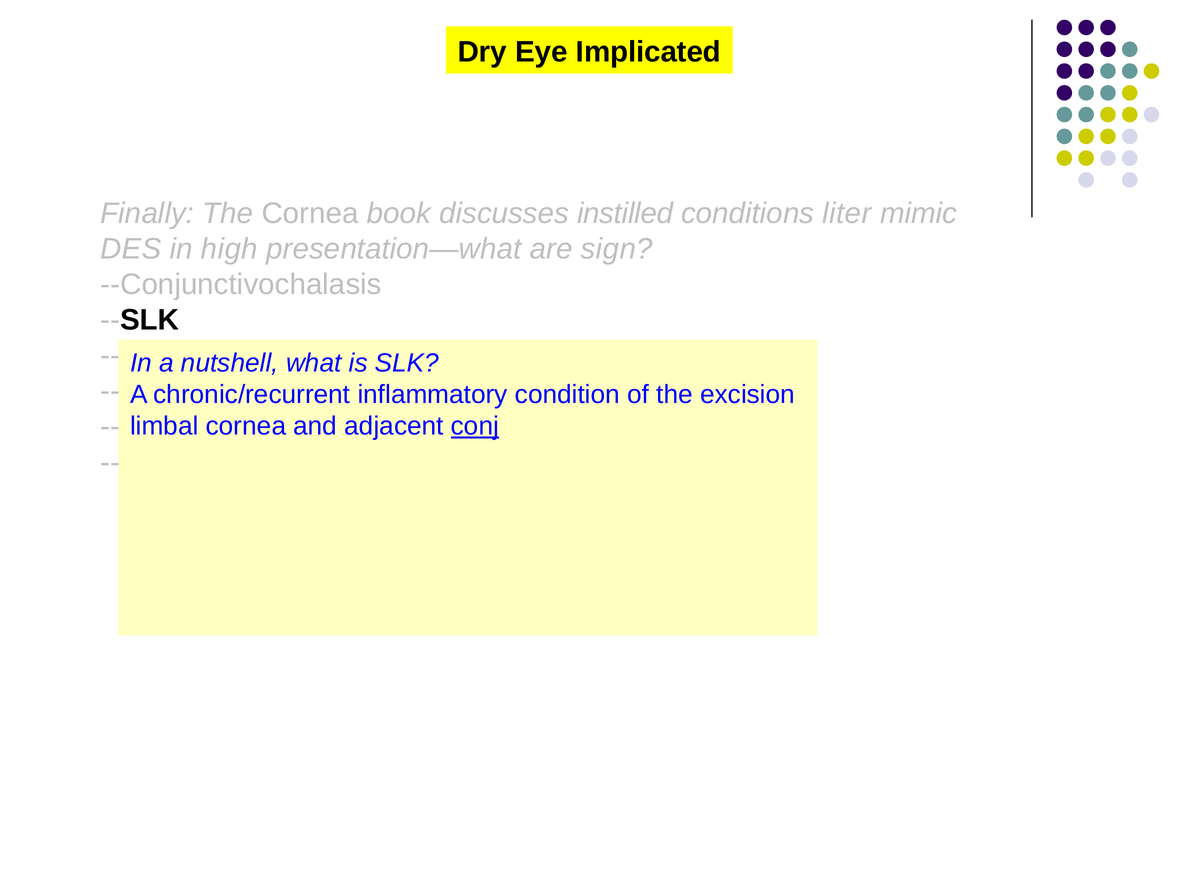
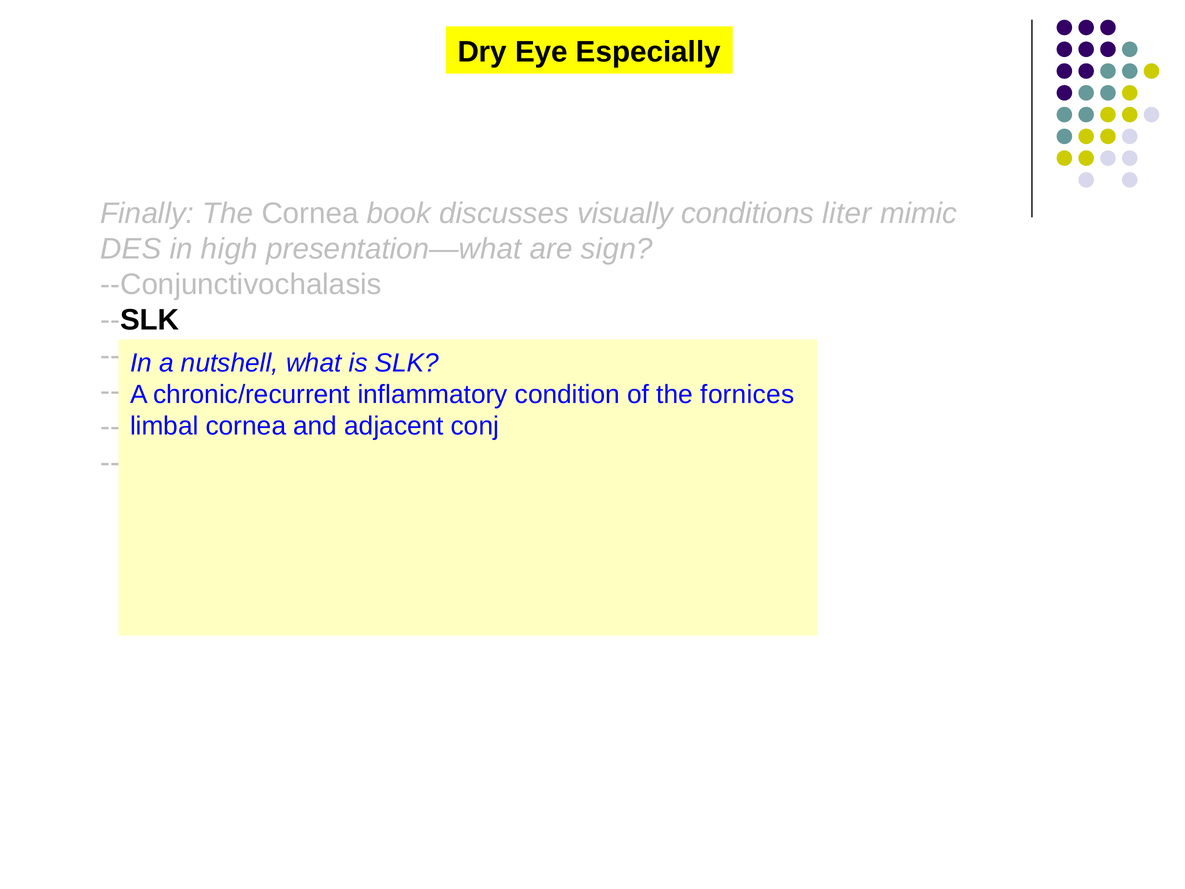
Implicated: Implicated -> Especially (648, 52)
instilled: instilled -> visually (625, 213)
excision: excision -> fornices (747, 394)
conj underline: present -> none (475, 426)
